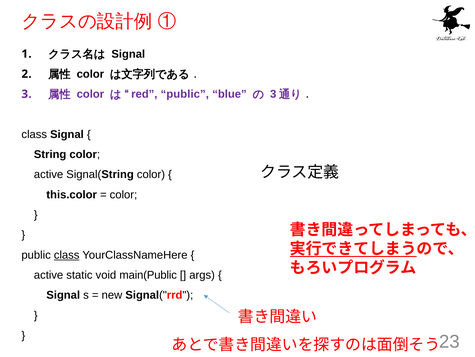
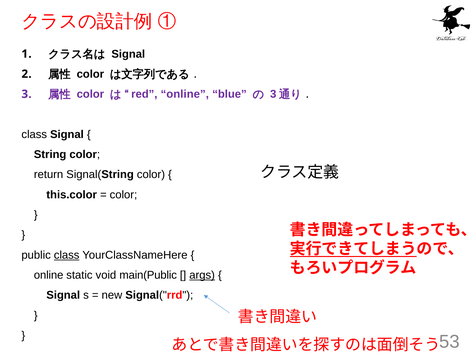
red public: public -> online (185, 94)
active: active -> return (49, 174)
active: active -> online (49, 275)
args underline: none -> present (202, 275)
23: 23 -> 53 (450, 341)
